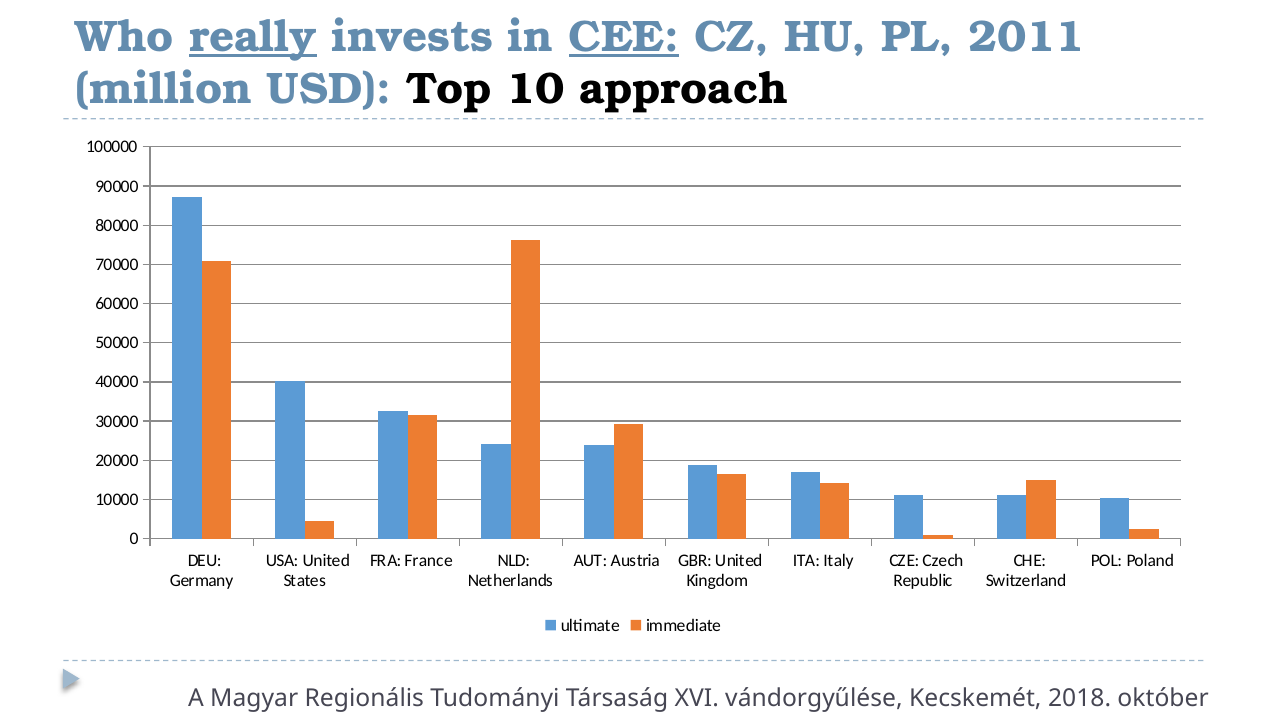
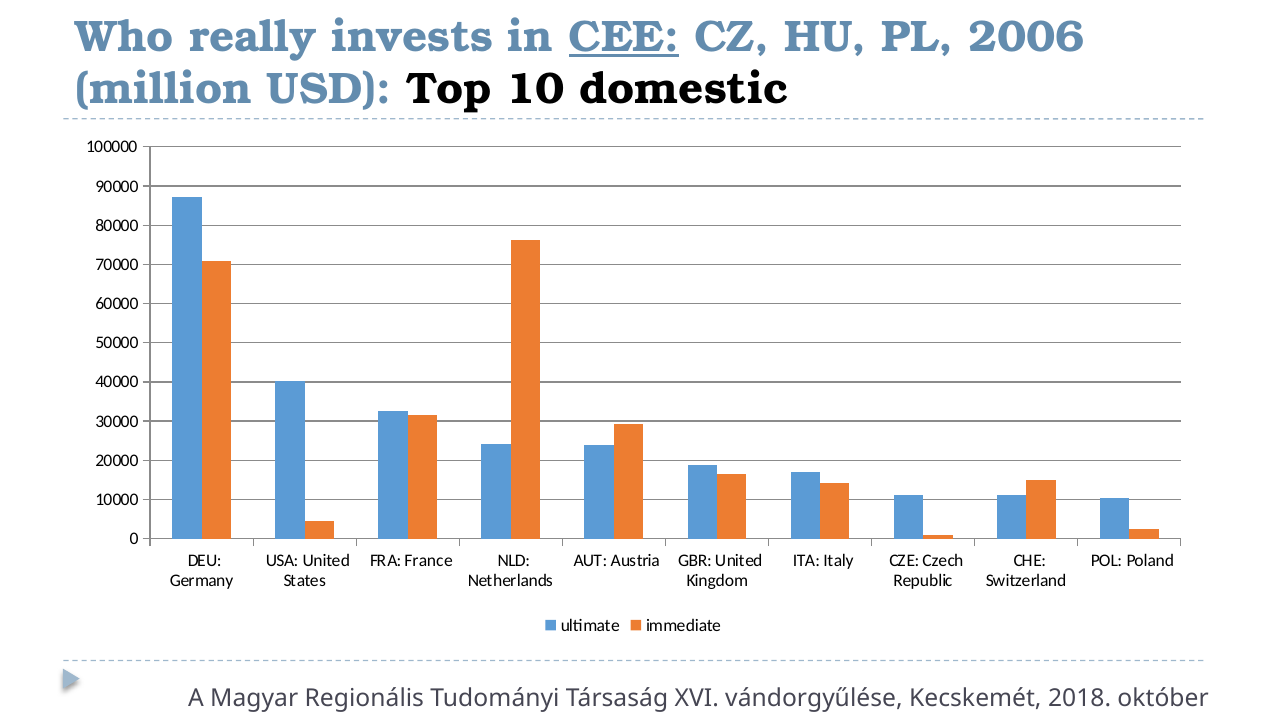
really underline: present -> none (253, 36)
2011: 2011 -> 2006 (1026, 36)
approach: approach -> domestic (684, 89)
